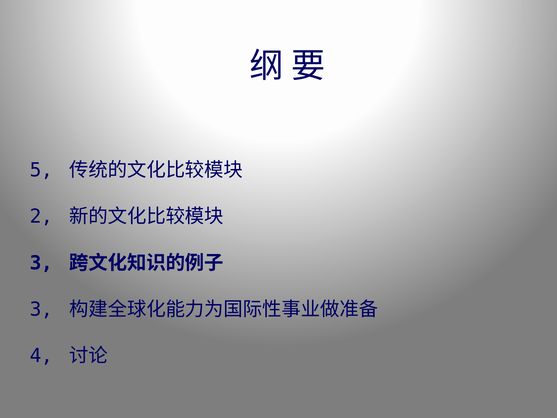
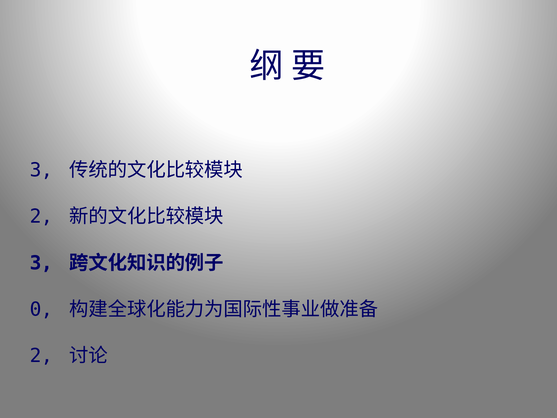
5: 5 -> 3 (41, 170)
3: 3 -> 0 (41, 309)
4: 4 -> 2 (41, 356)
